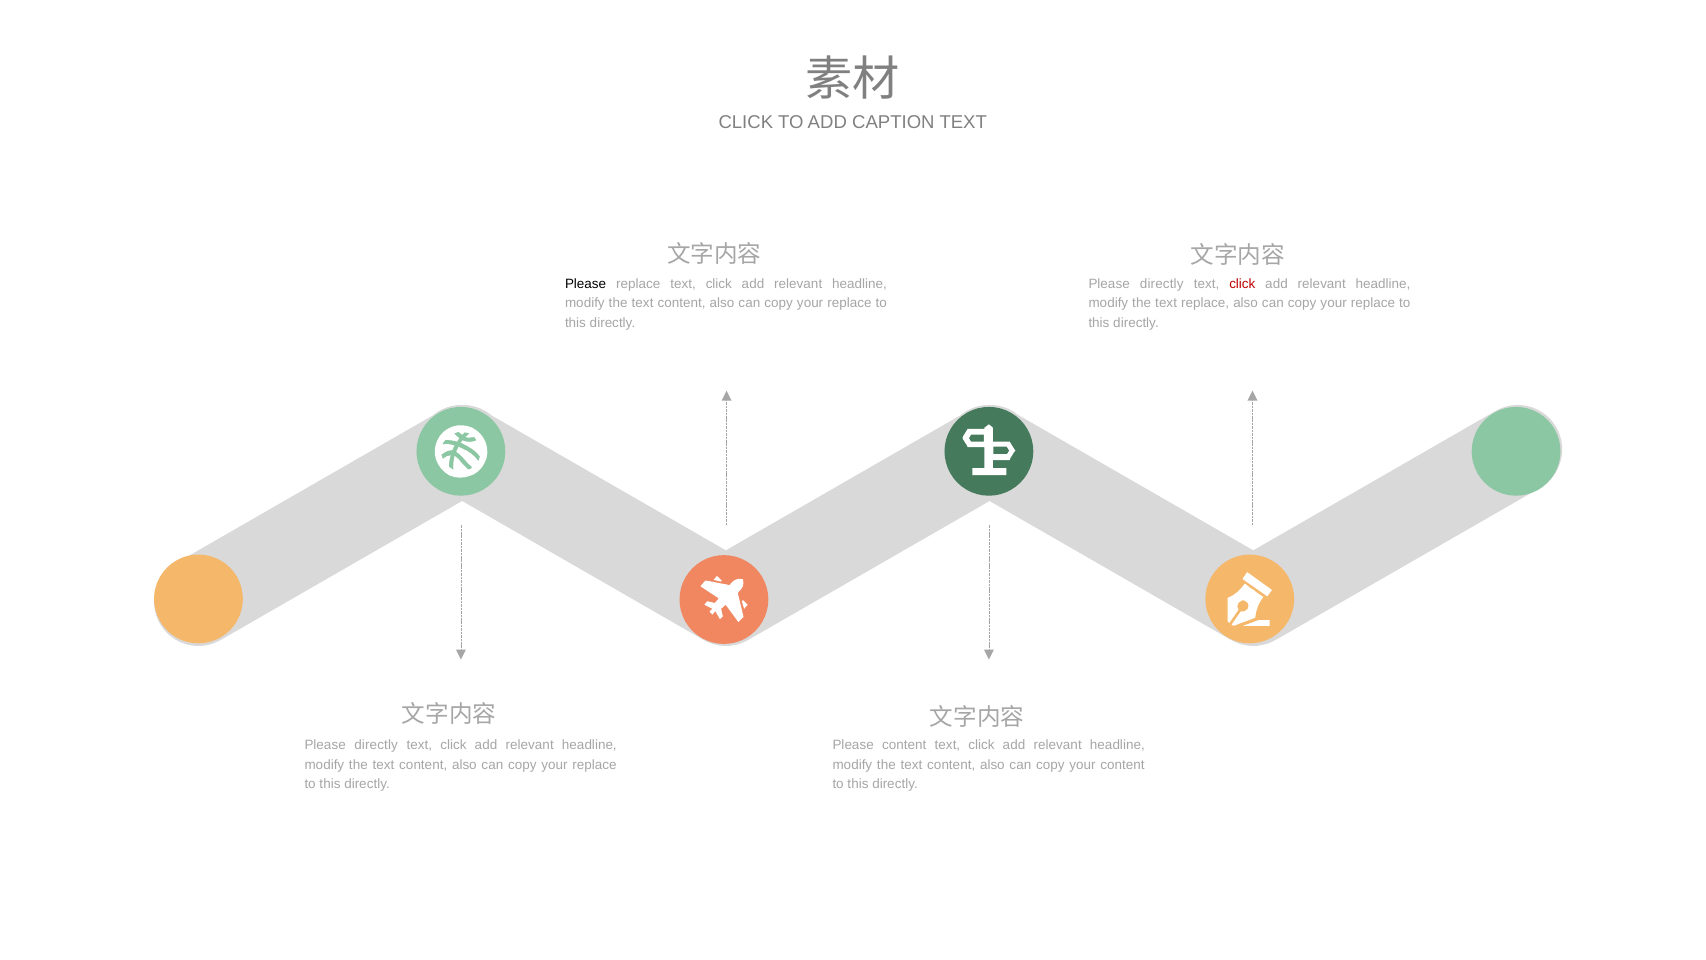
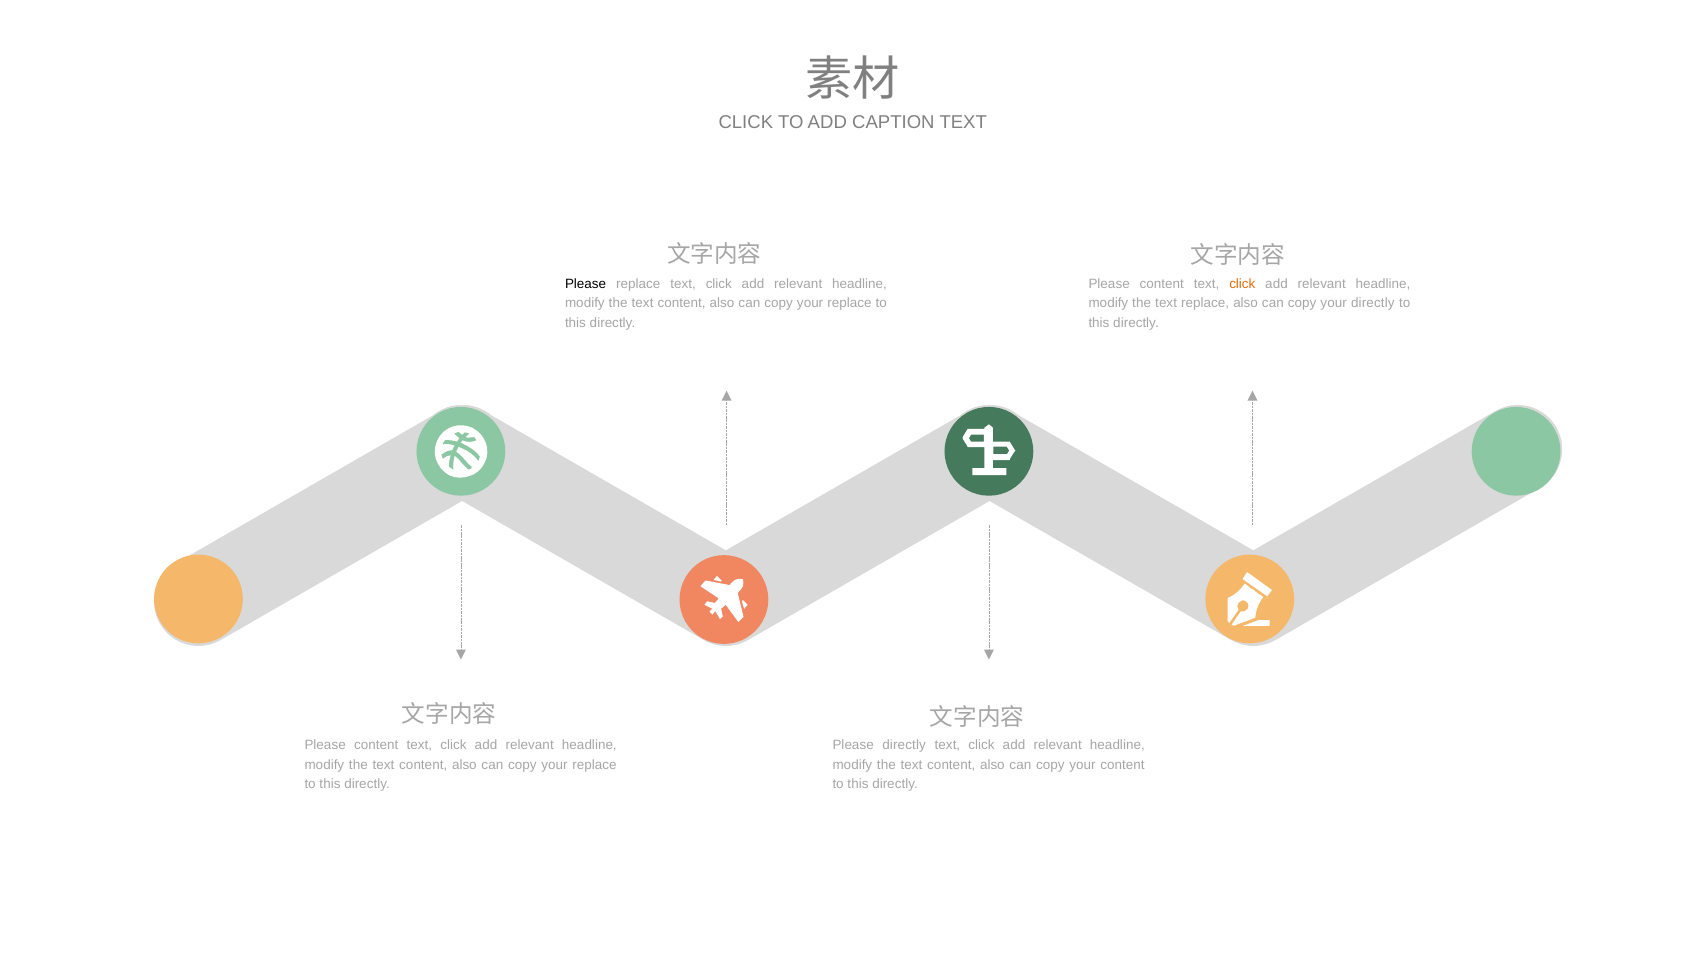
directly: directly -> content (1162, 284)
click colour: red -> orange (1242, 284)
replace: replace -> directly (1373, 303)
directly: directly -> content (376, 745)
Please content: content -> directly (904, 745)
